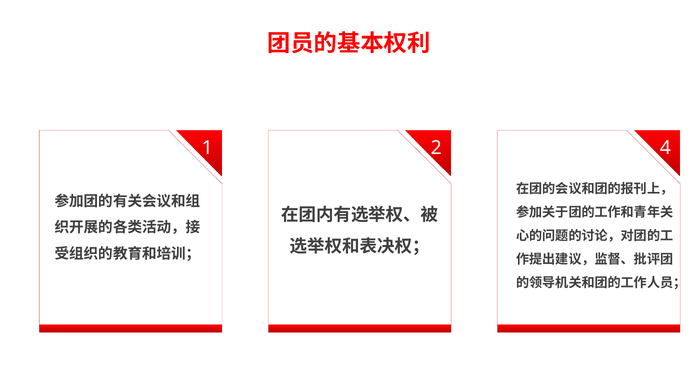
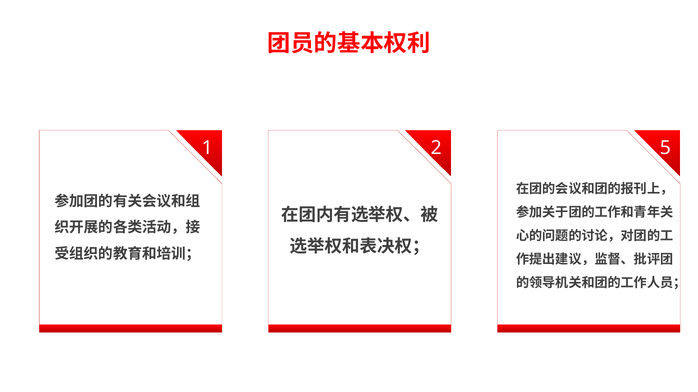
4: 4 -> 5 (665, 148)
